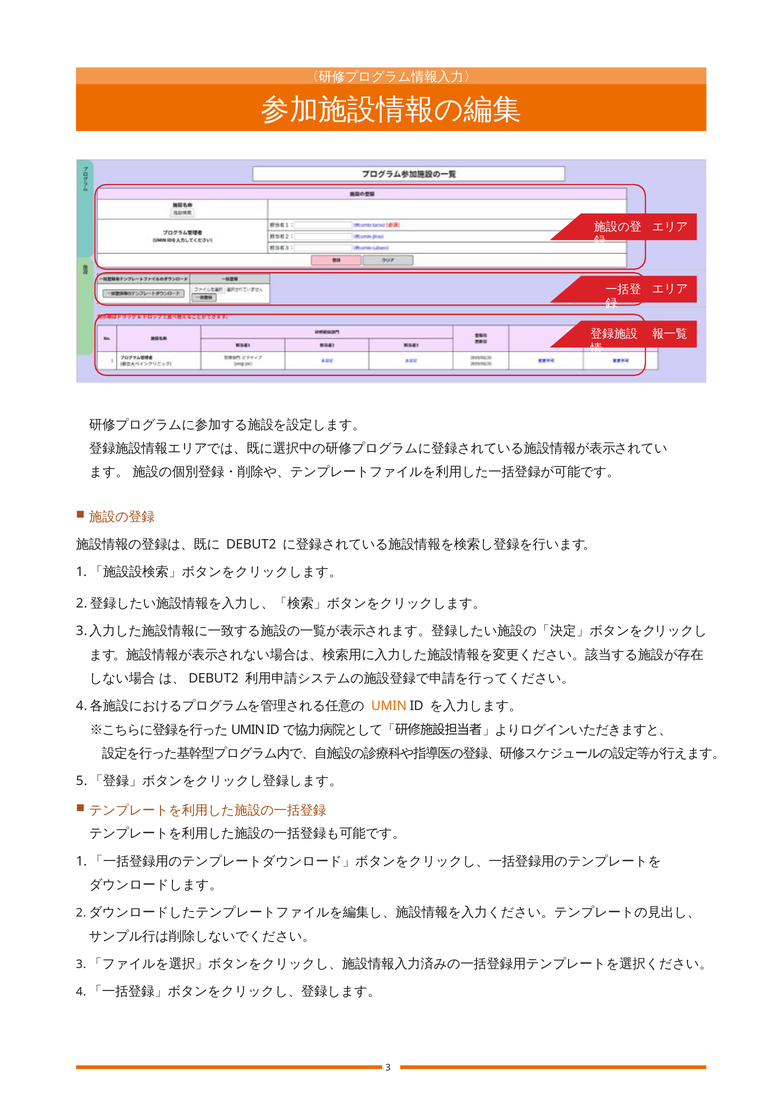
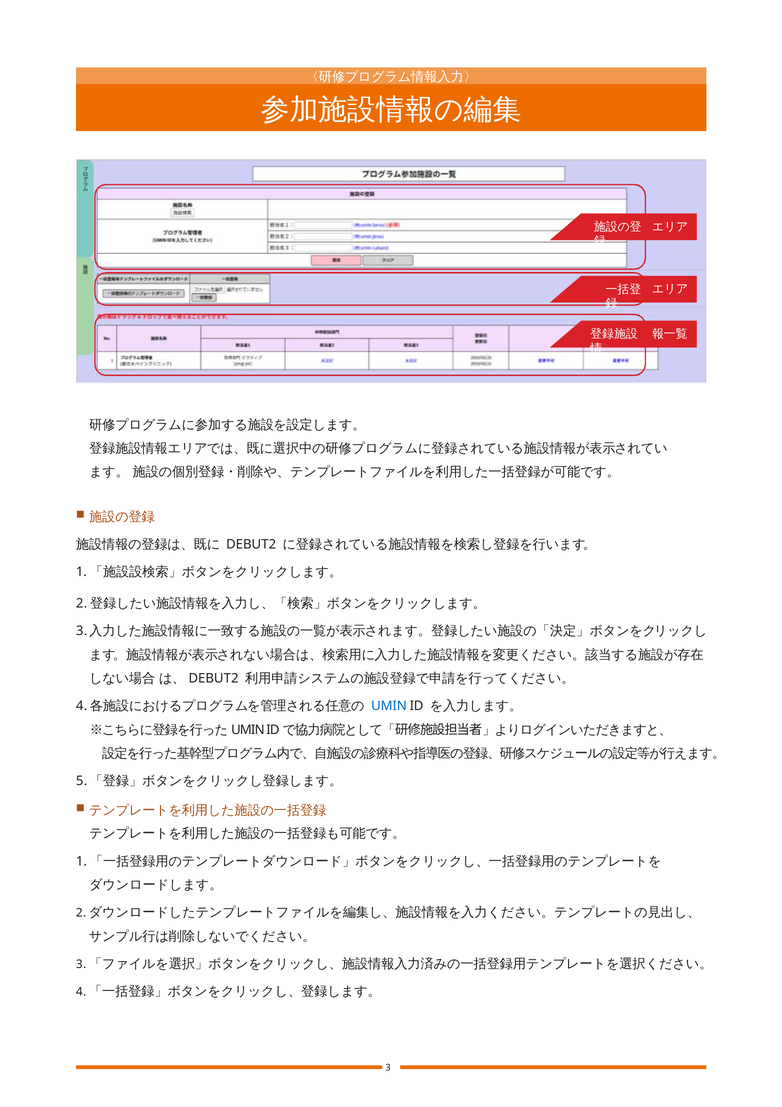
UMIN colour: orange -> blue (389, 706)
